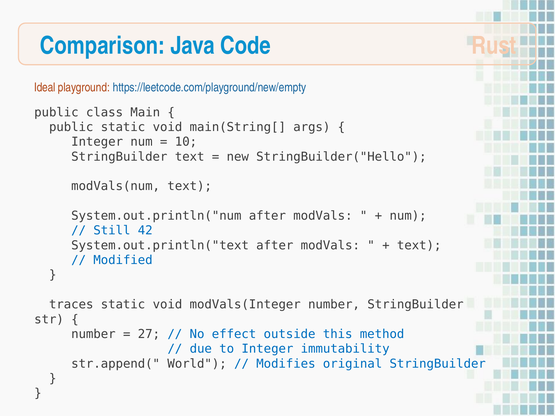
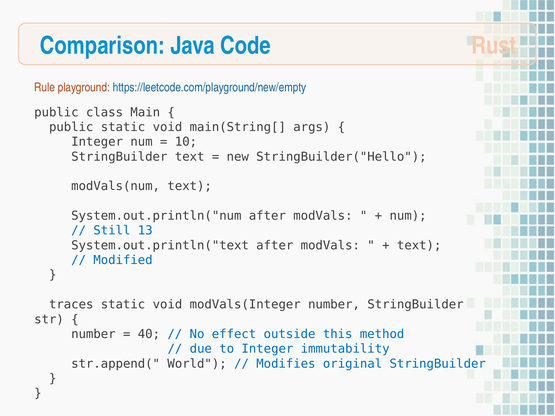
Ideal: Ideal -> Rule (45, 88)
42: 42 -> 13 (145, 231)
27: 27 -> 40 (149, 334)
